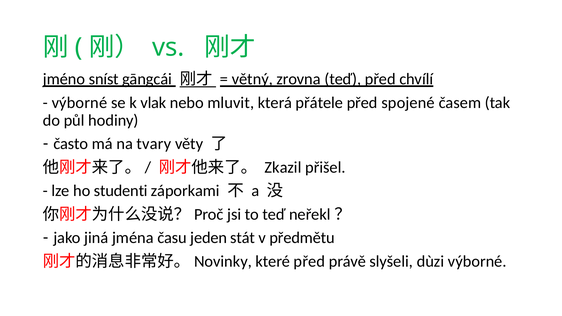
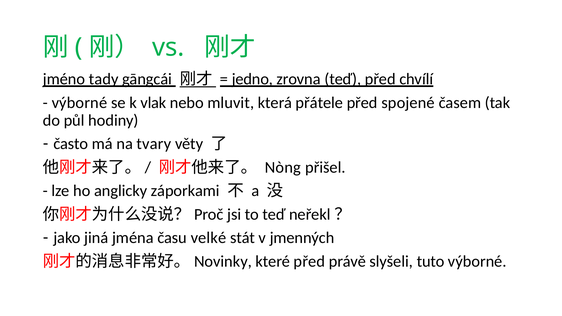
sníst: sníst -> tady (104, 79)
větný: větný -> jedno (252, 79)
Zkazil: Zkazil -> Nòng (283, 167)
studenti: studenti -> anglicky (121, 191)
jeden: jeden -> velké (209, 238)
předmětu: předmětu -> jmenných (302, 238)
dùzi: dùzi -> tuto (431, 261)
